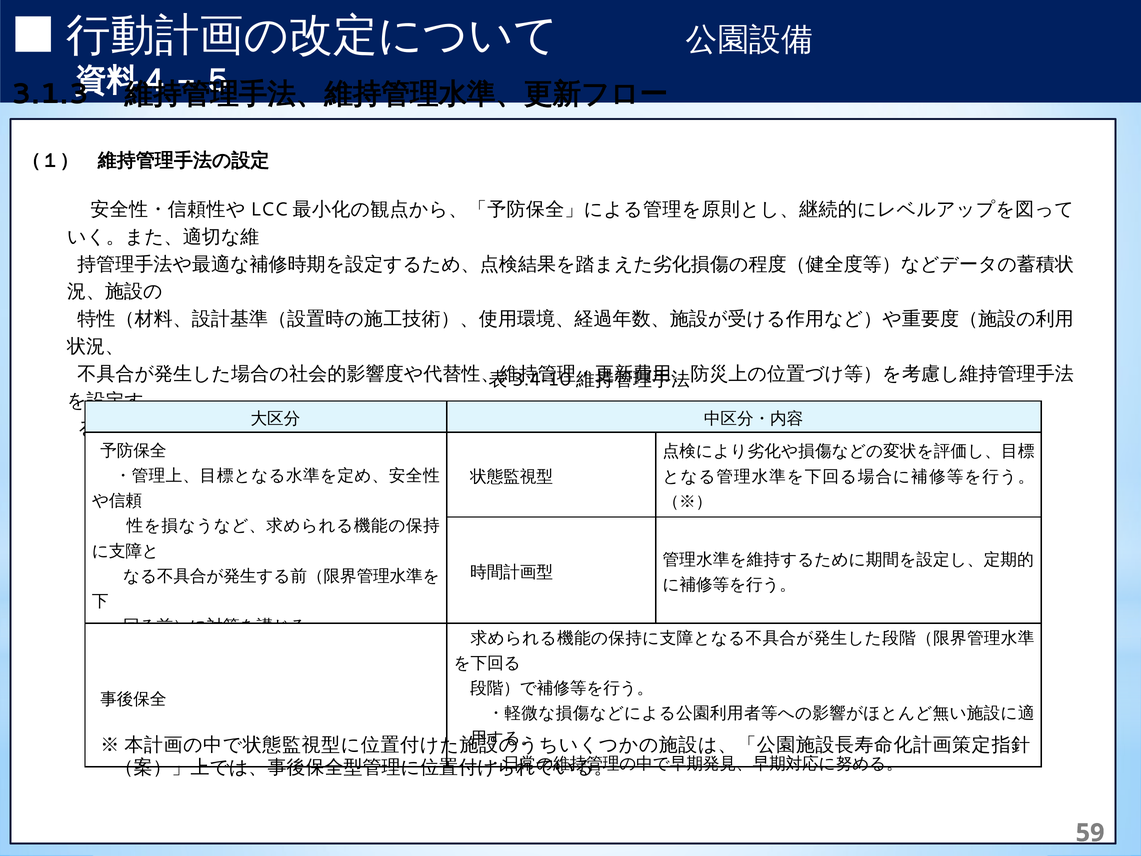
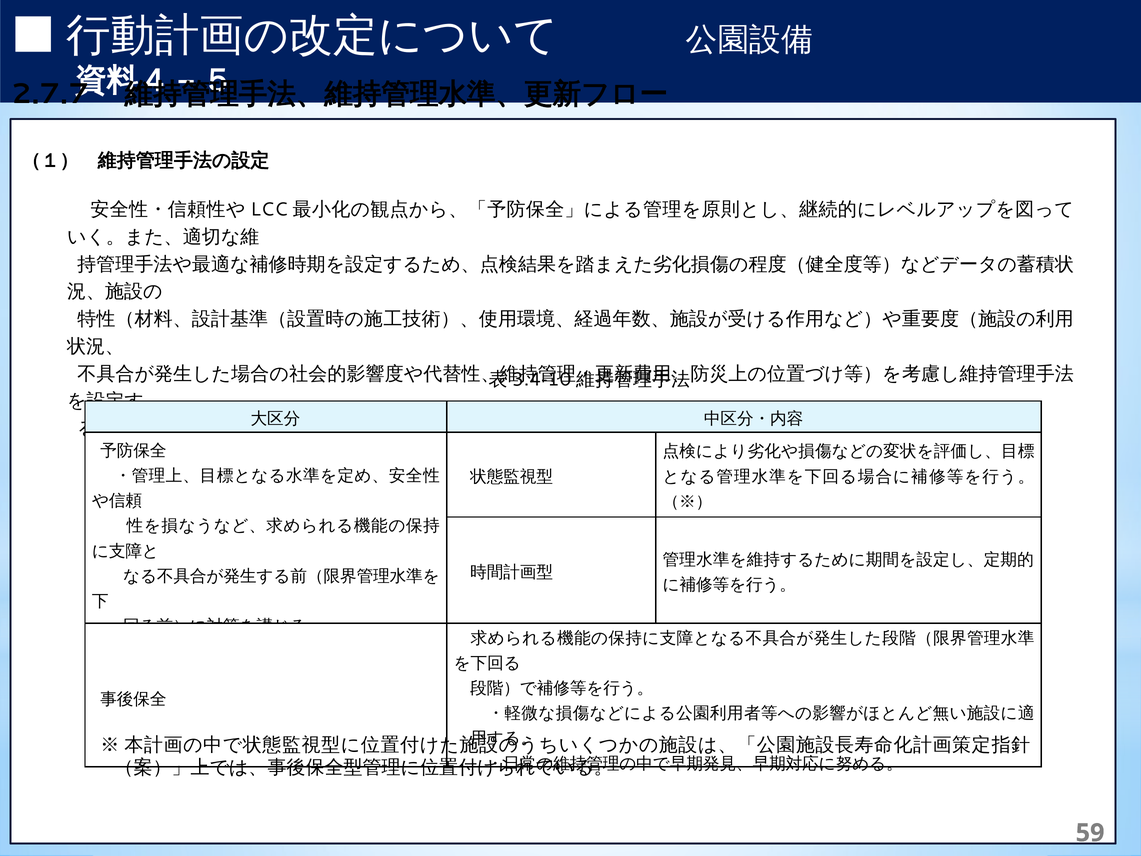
3.1.3: 3.1.3 -> 2.7.7 (50, 94)
